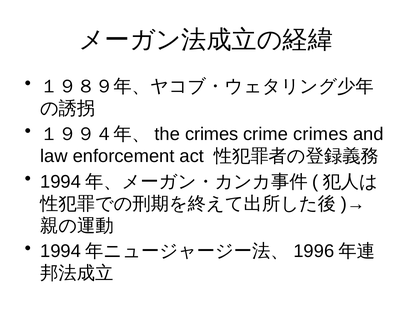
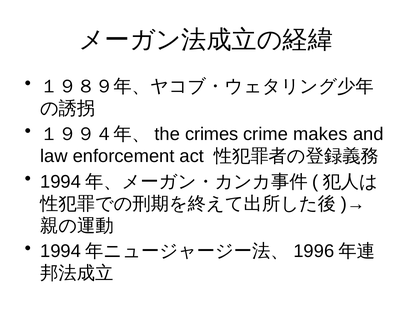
crime crimes: crimes -> makes (320, 134)
